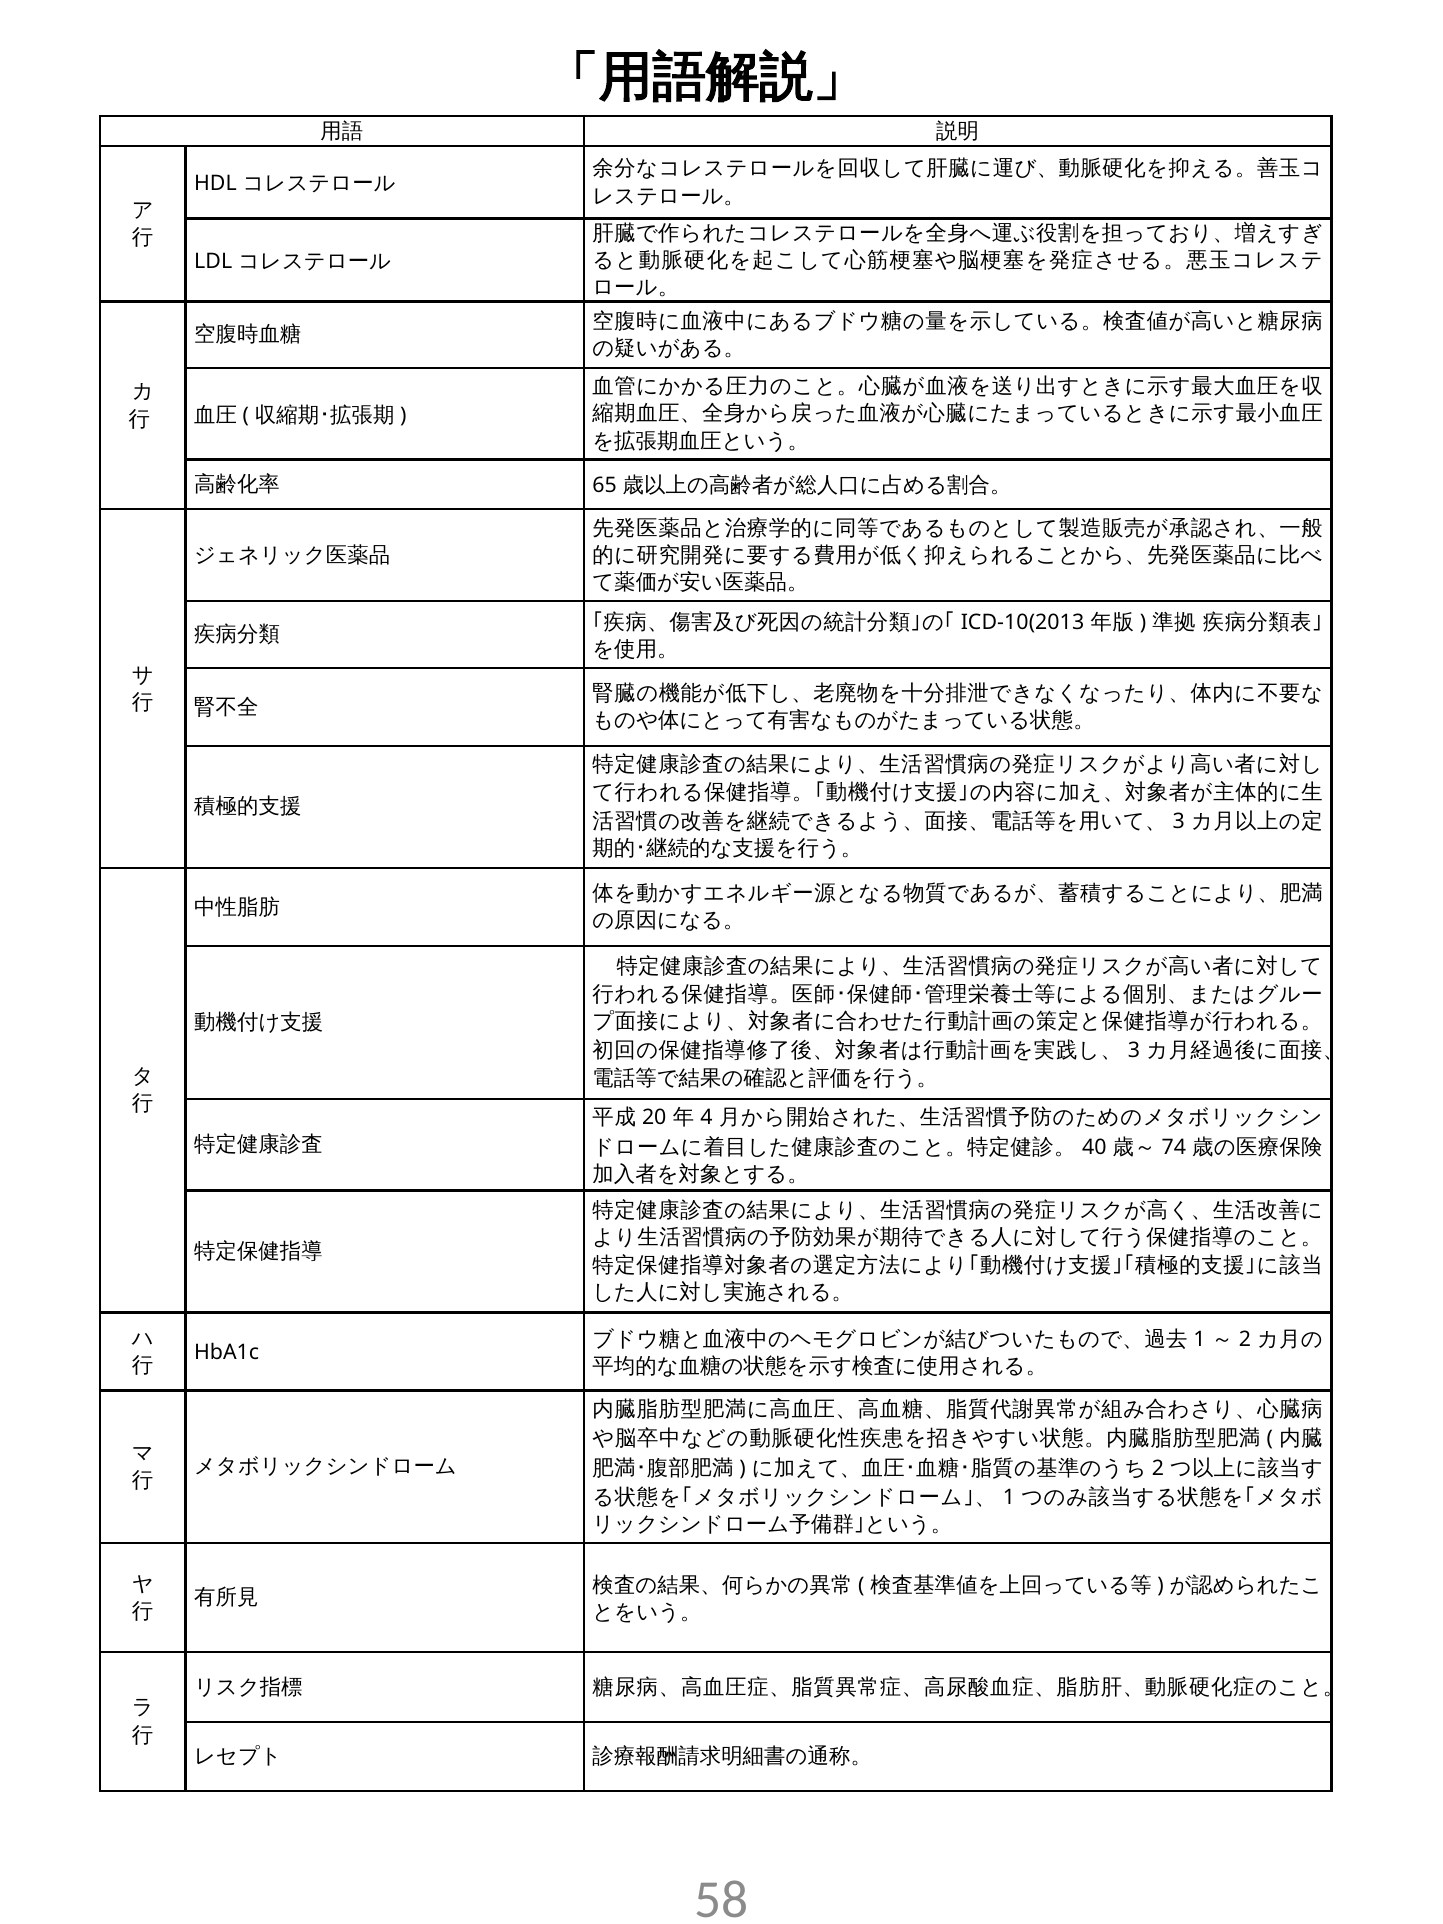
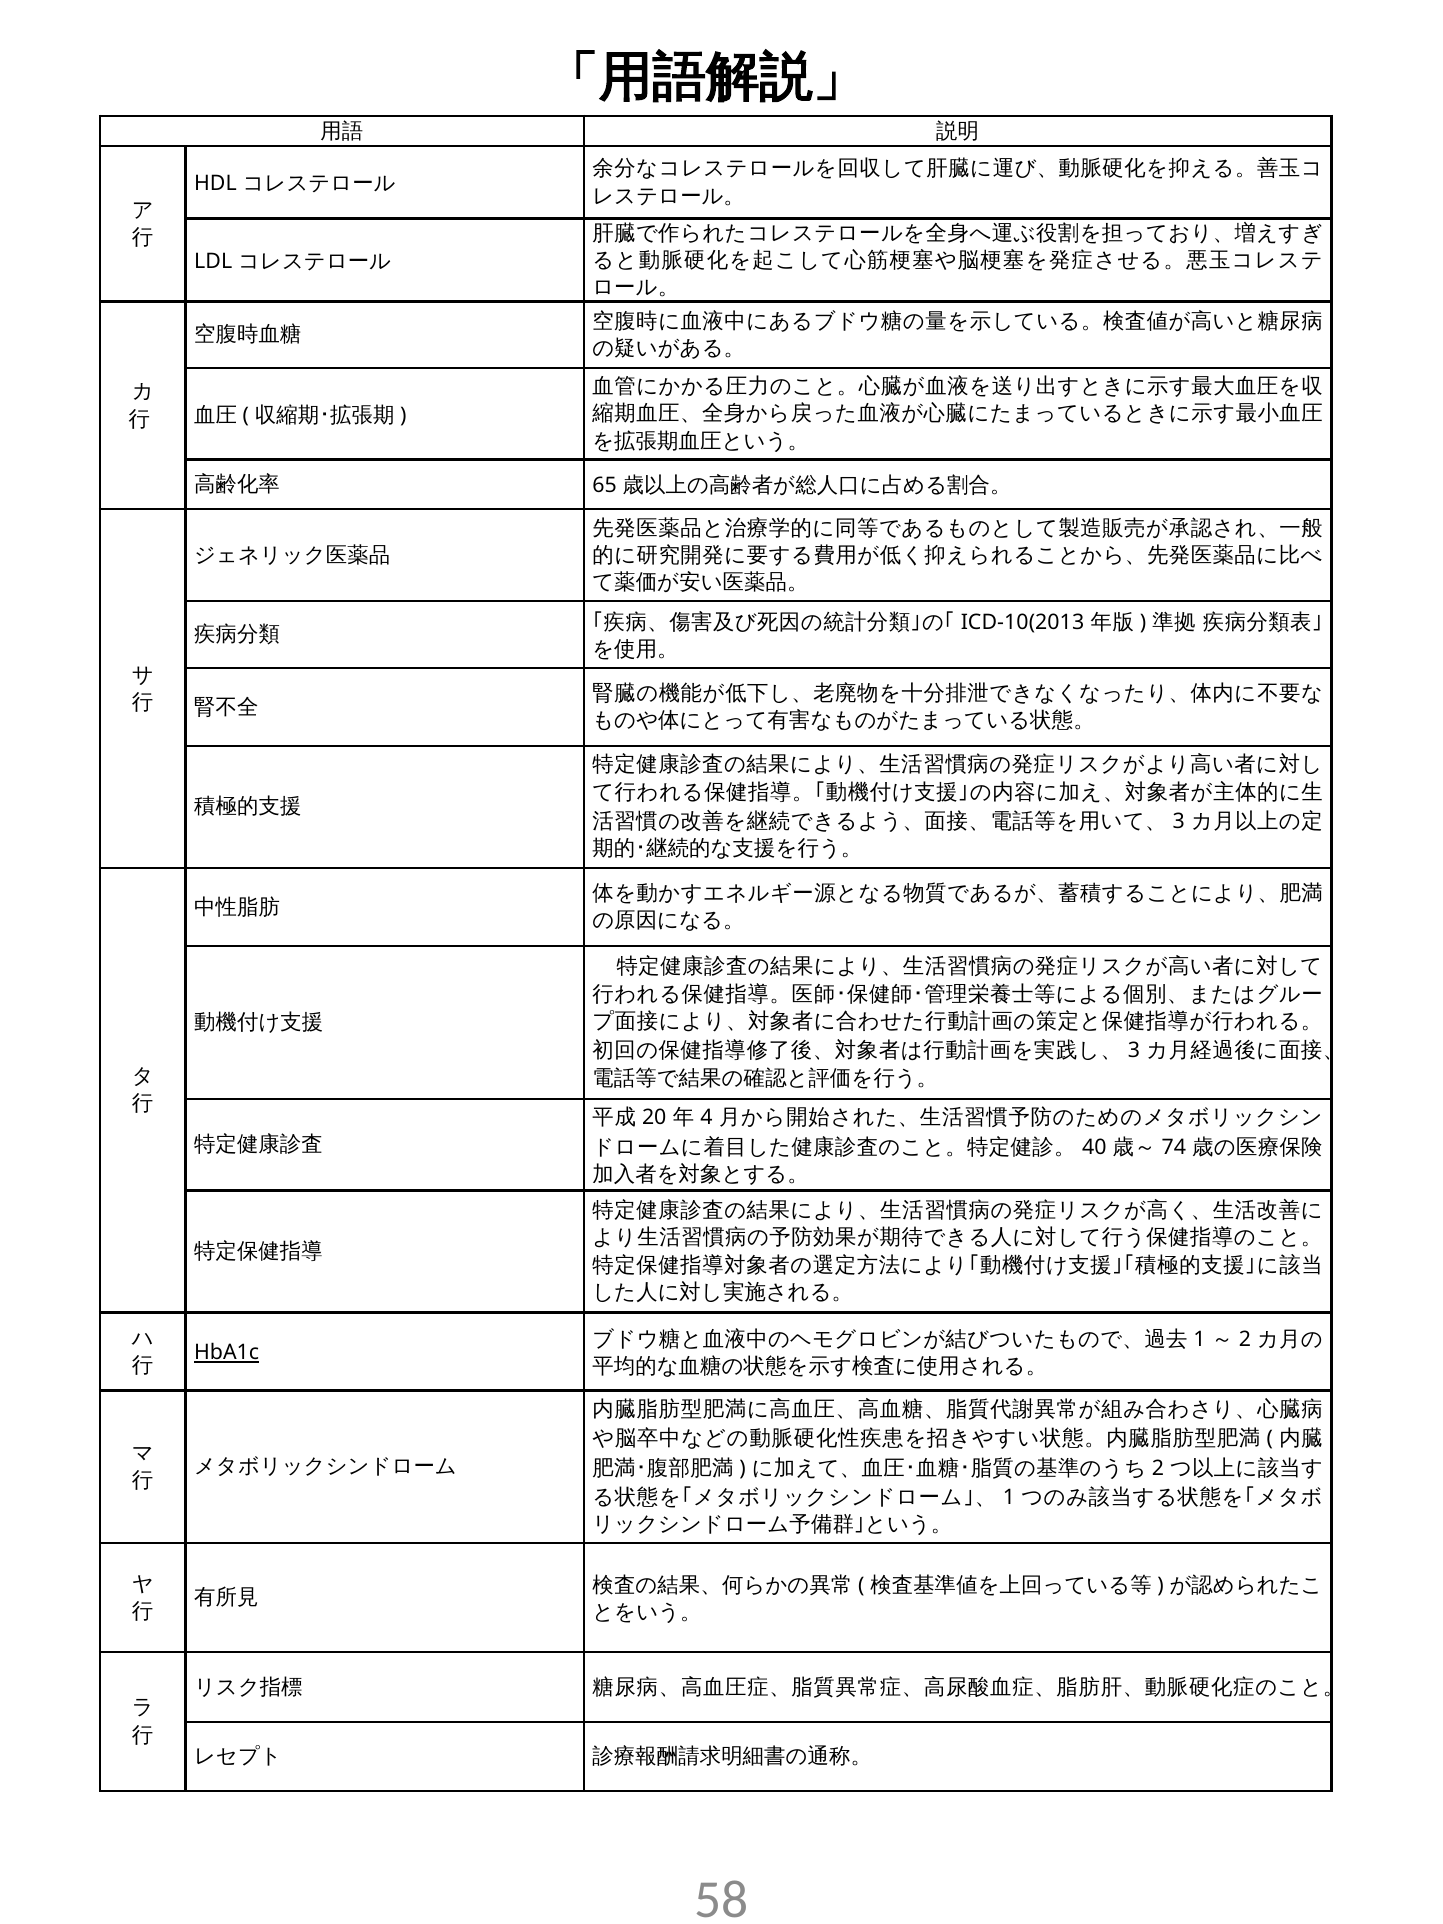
HbA1c underline: none -> present (227, 1353)
